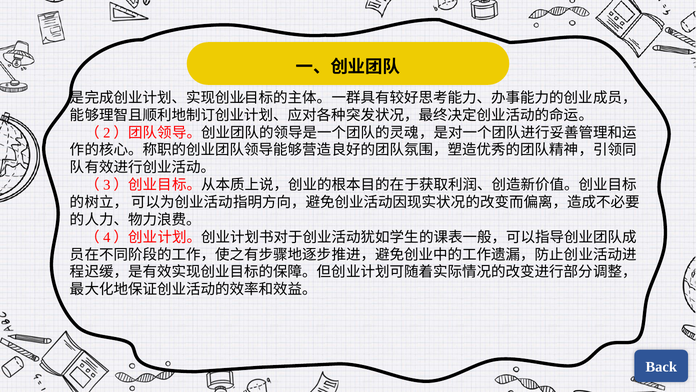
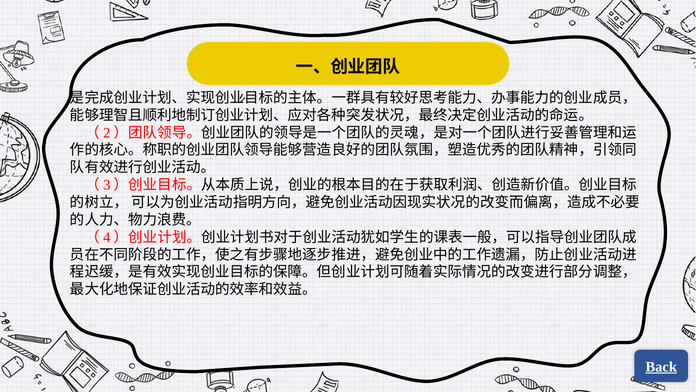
Back underline: none -> present (661, 366)
